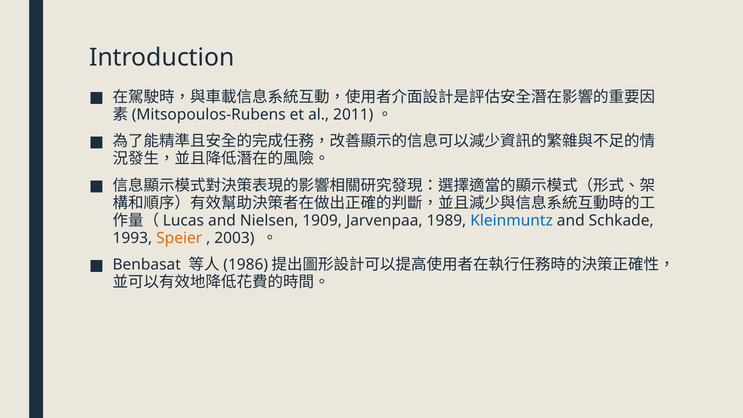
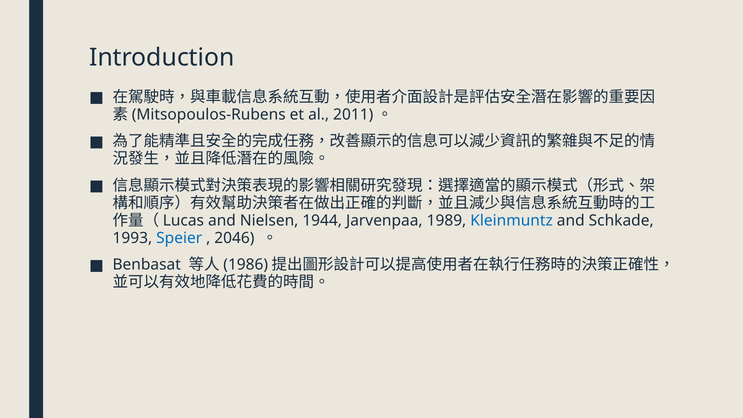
1909: 1909 -> 1944 (322, 221)
Speier colour: orange -> blue (179, 238)
2003: 2003 -> 2046 (234, 238)
